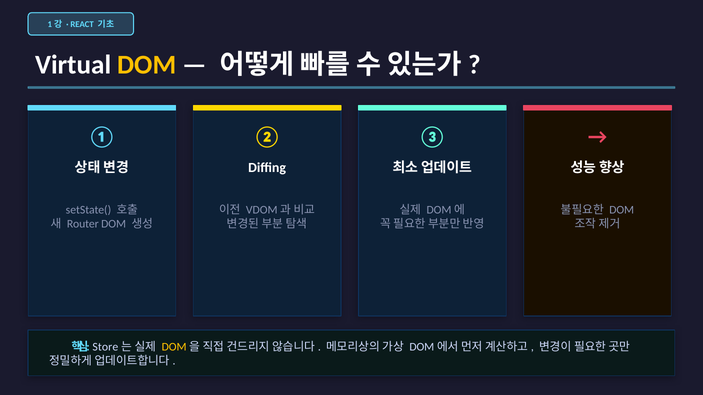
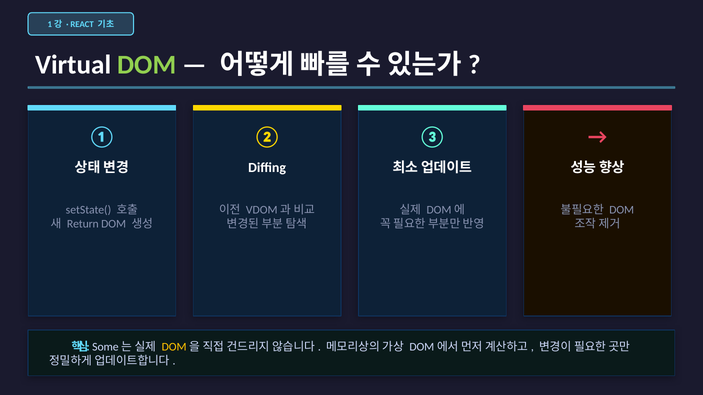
DOM colour: yellow -> light green (147, 65)
Router: Router -> Return (83, 224)
Store: Store -> Some (105, 347)
